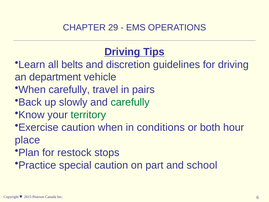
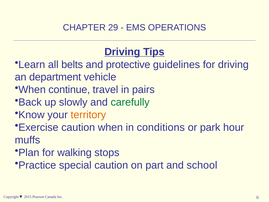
discretion: discretion -> protective (128, 64)
When carefully: carefully -> continue (69, 90)
territory colour: green -> orange (88, 115)
both: both -> park (210, 127)
place: place -> muffs (27, 140)
restock: restock -> walking (74, 152)
